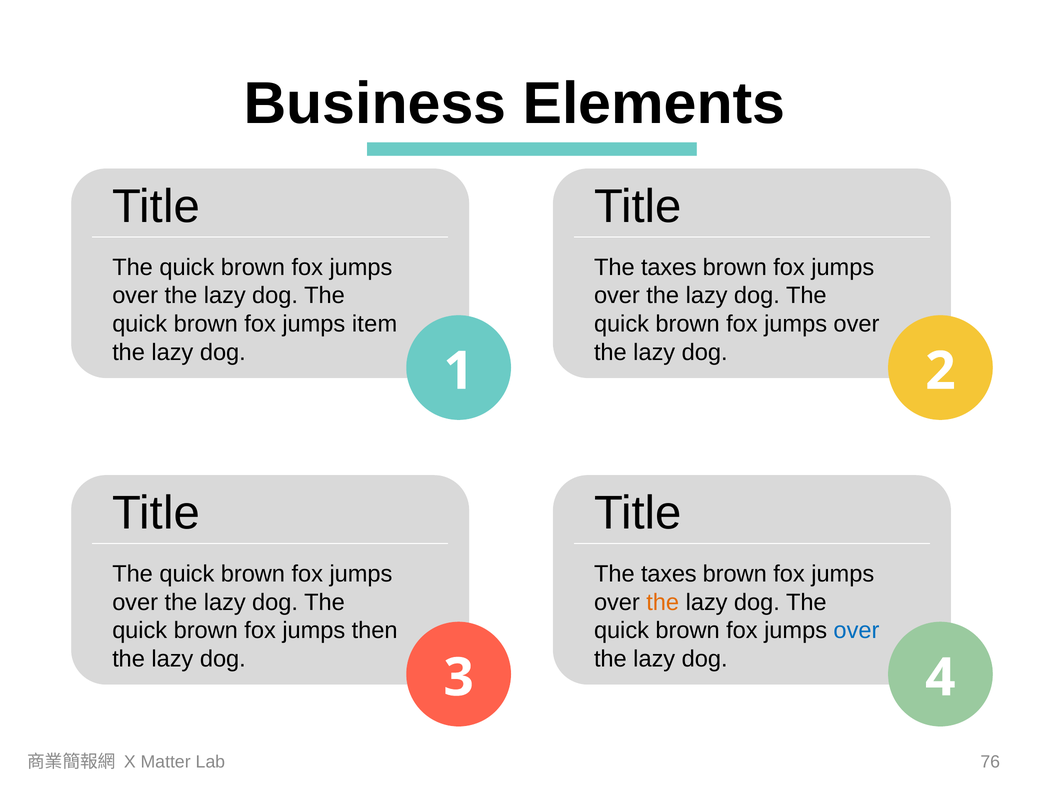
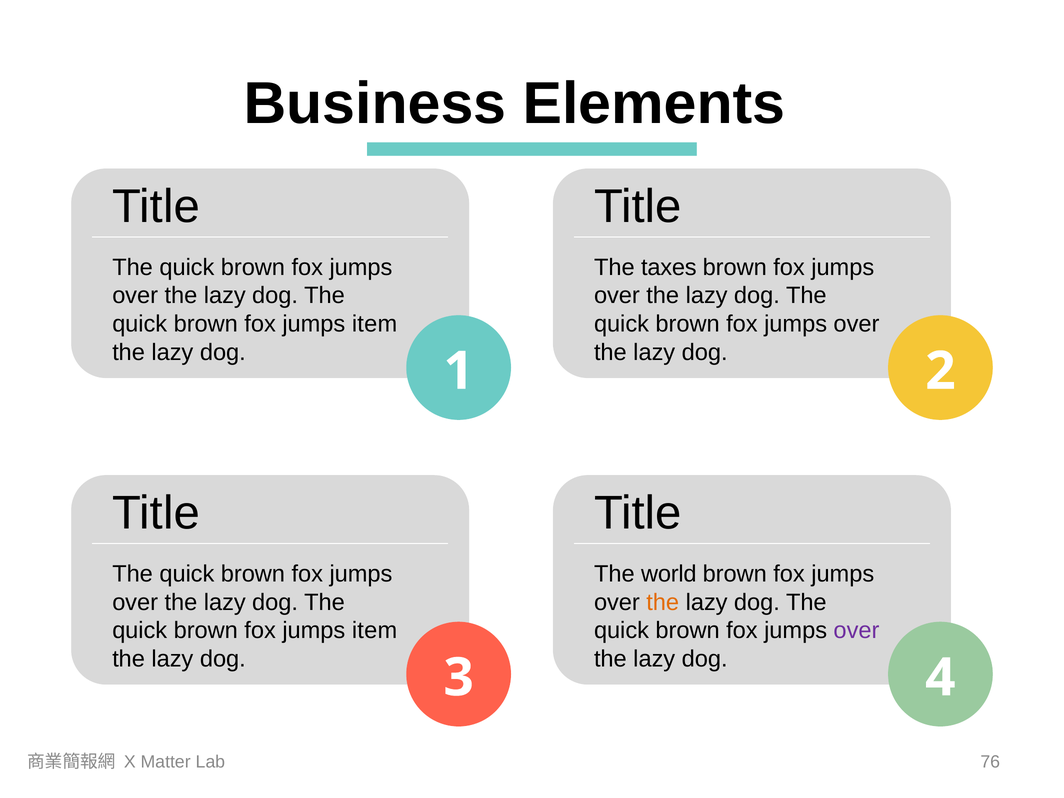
taxes: taxes -> world (669, 574)
then: then -> item (375, 631)
over colour: blue -> purple (856, 631)
